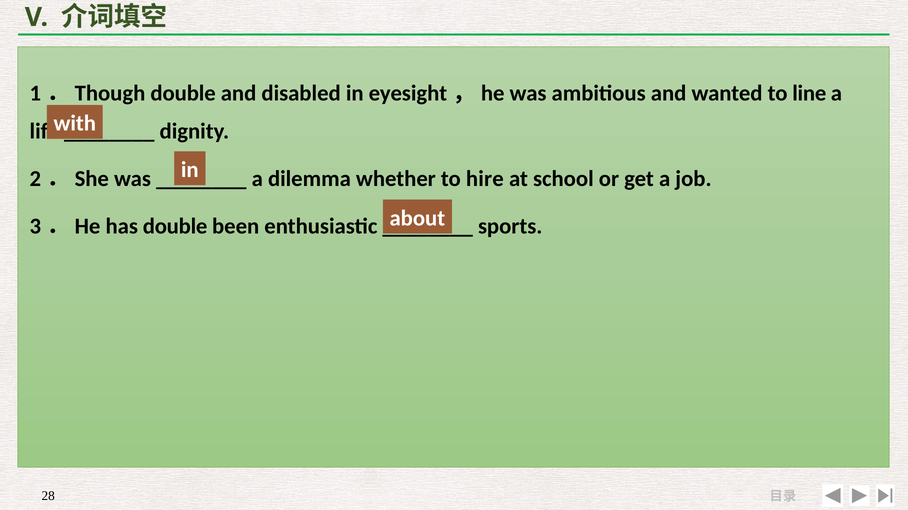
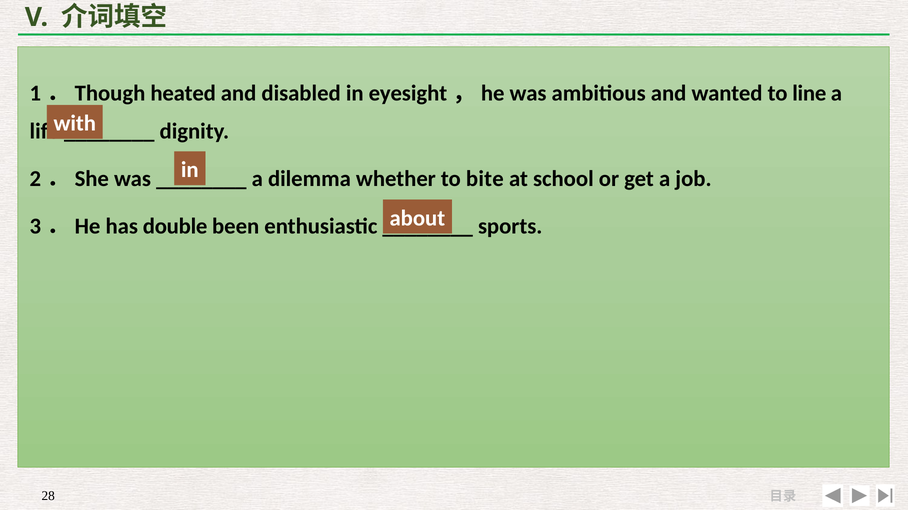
1．Though double: double -> heated (183, 93)
hire: hire -> bite (485, 179)
